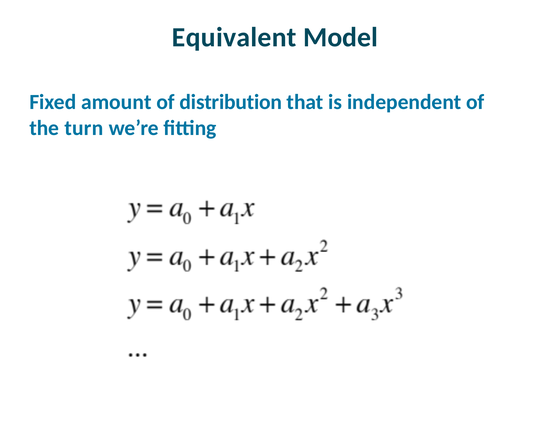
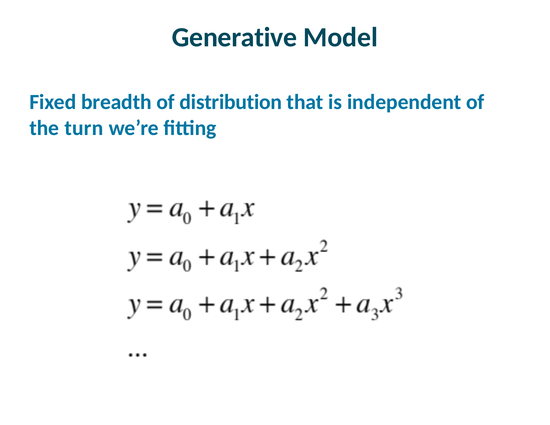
Equivalent: Equivalent -> Generative (235, 37)
amount: amount -> breadth (116, 102)
